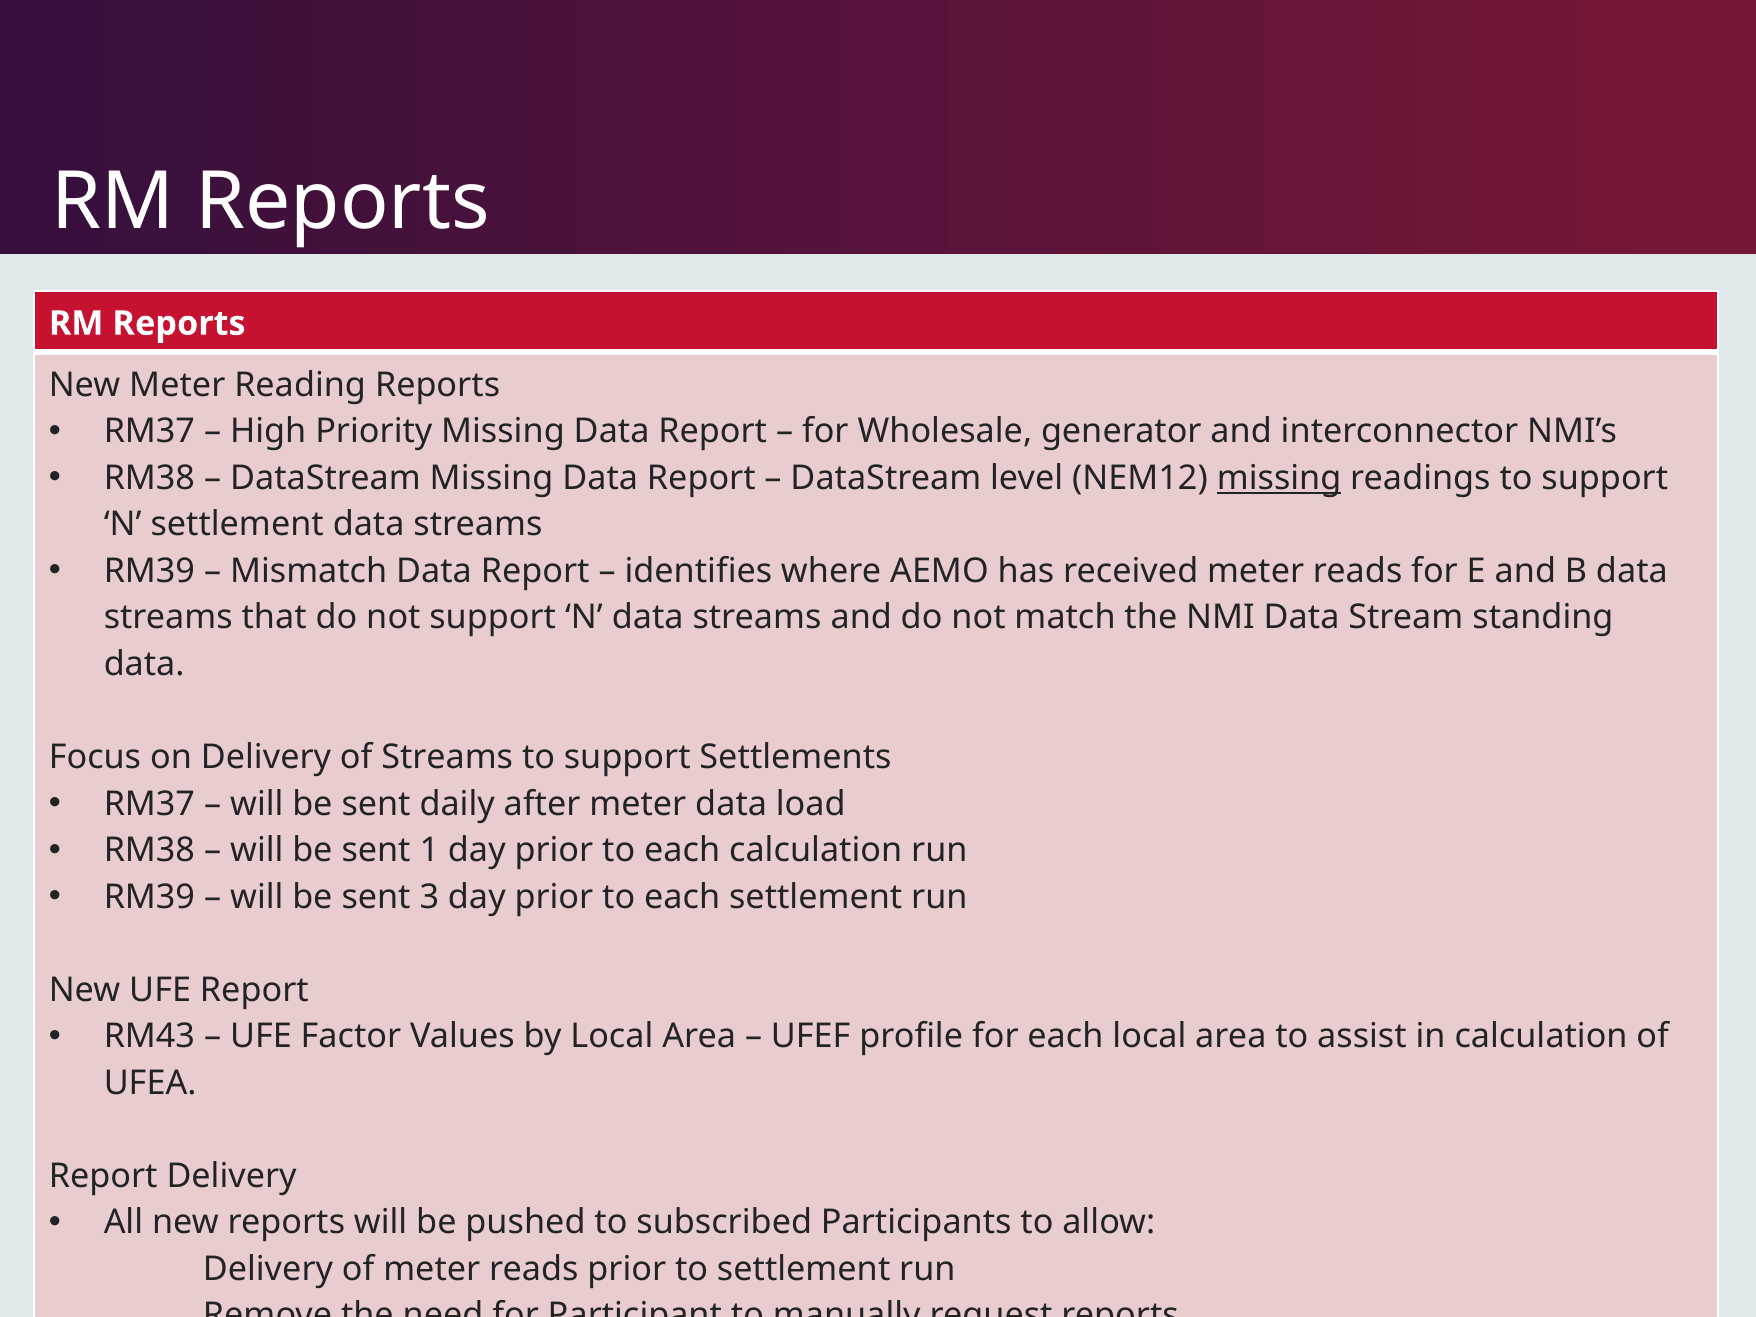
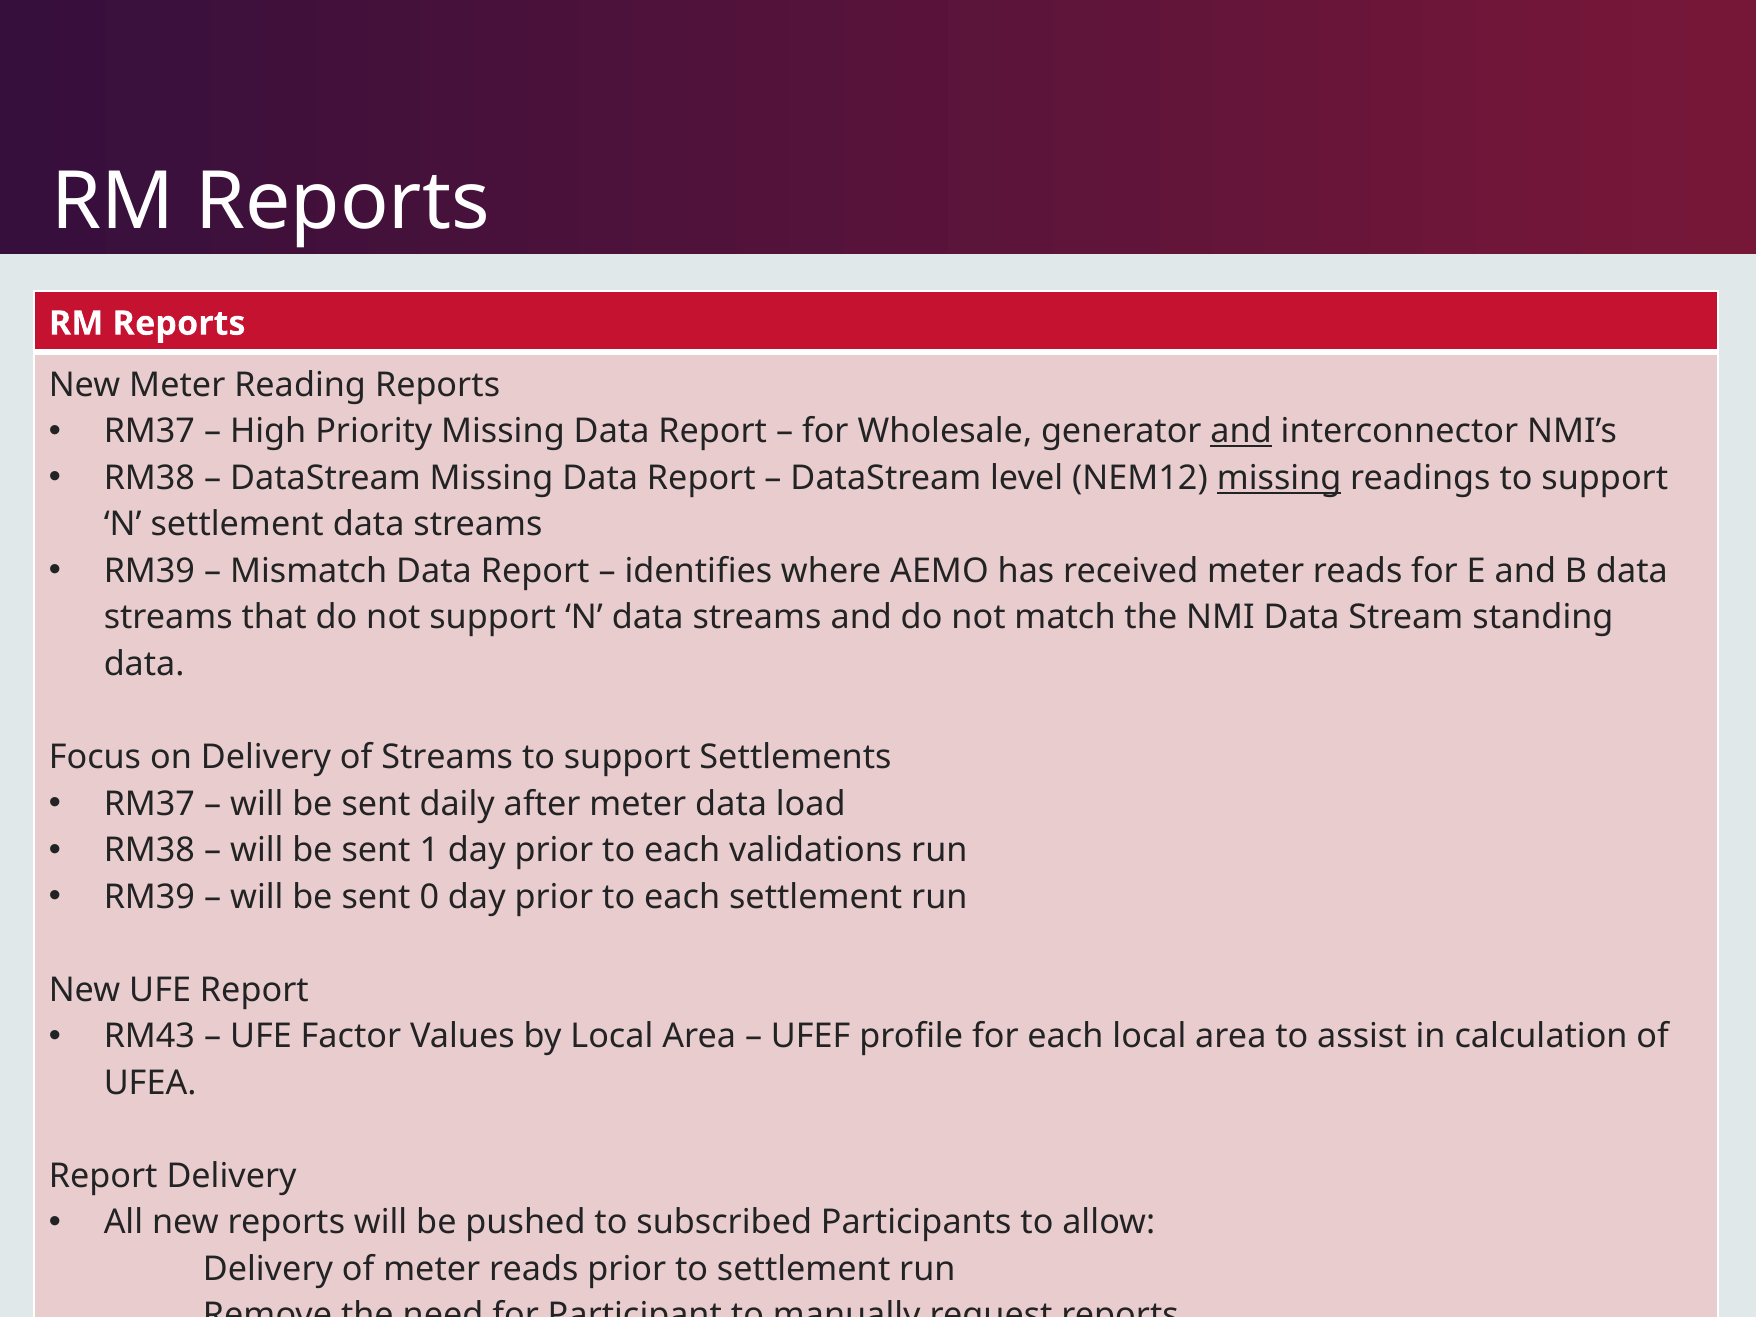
and underline: none -> present (1241, 432)
each calculation: calculation -> validations (816, 850)
3: 3 -> 0 (429, 897)
